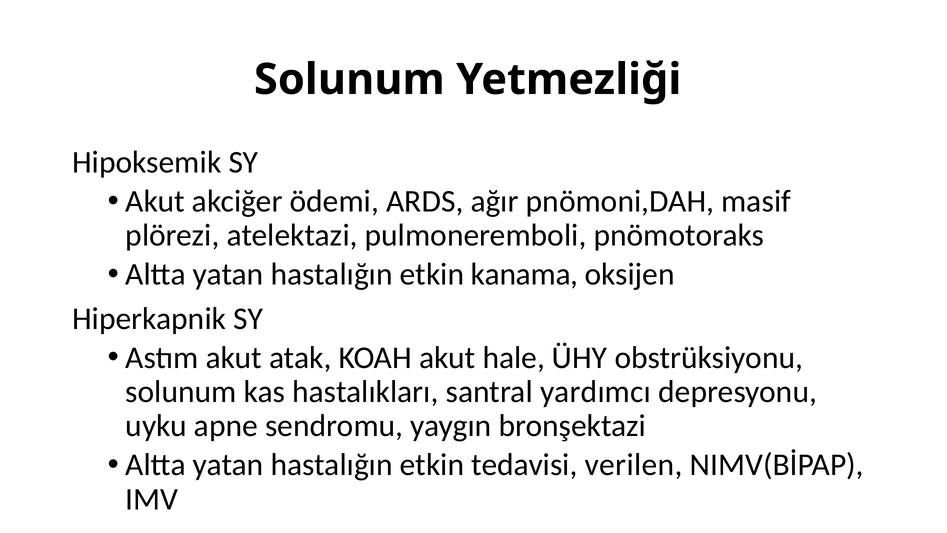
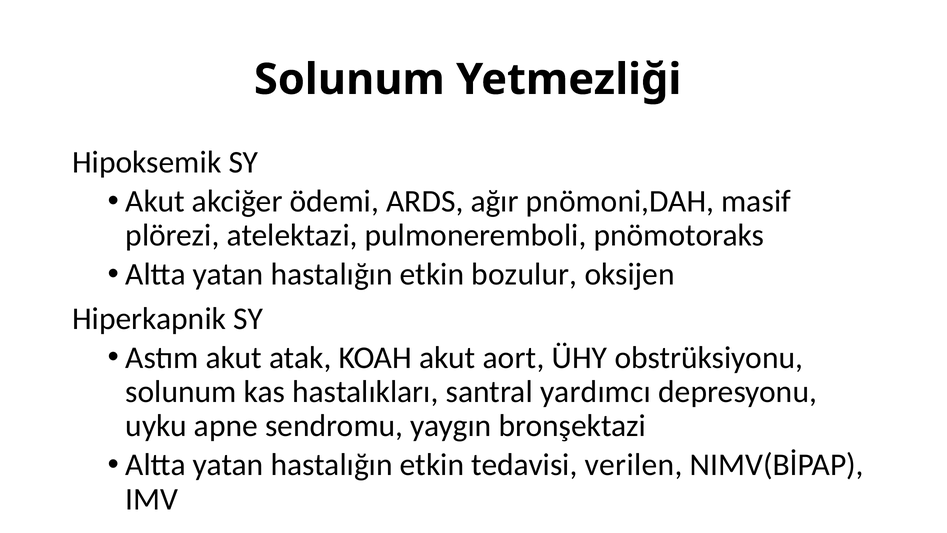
kanama: kanama -> bozulur (524, 274)
hale: hale -> aort (514, 357)
